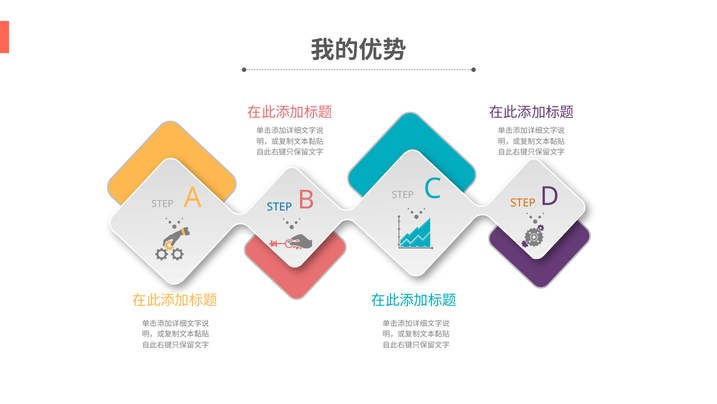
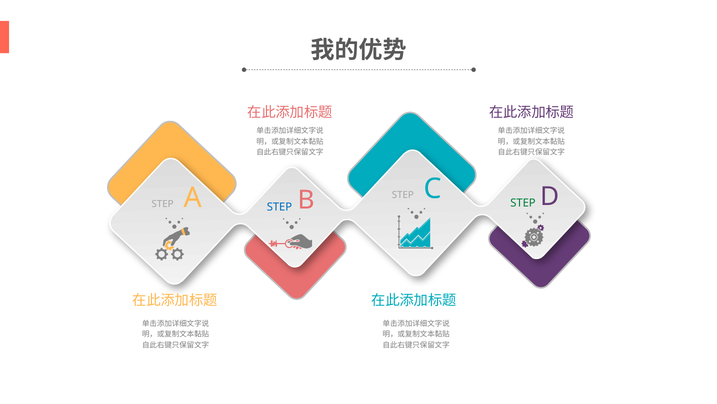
STEP colour: orange -> green (523, 203)
